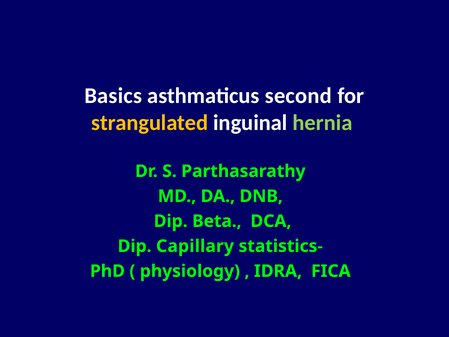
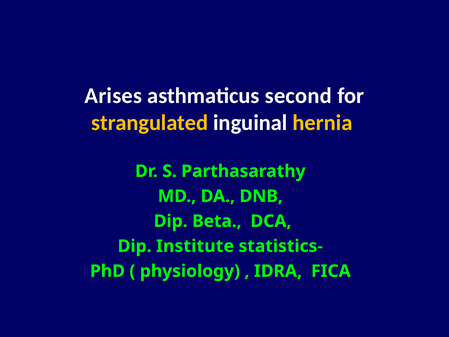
Basics: Basics -> Arises (113, 96)
hernia colour: light green -> yellow (322, 123)
Capillary: Capillary -> Institute (195, 246)
